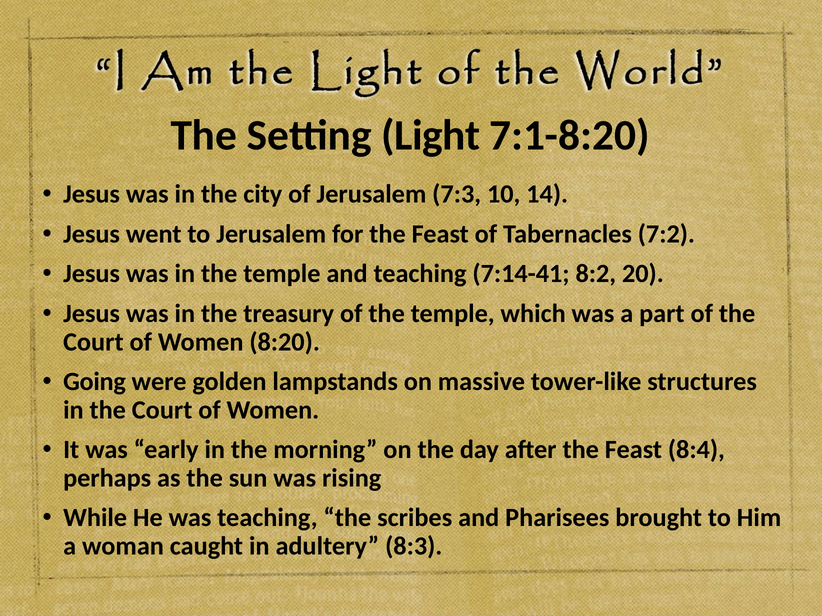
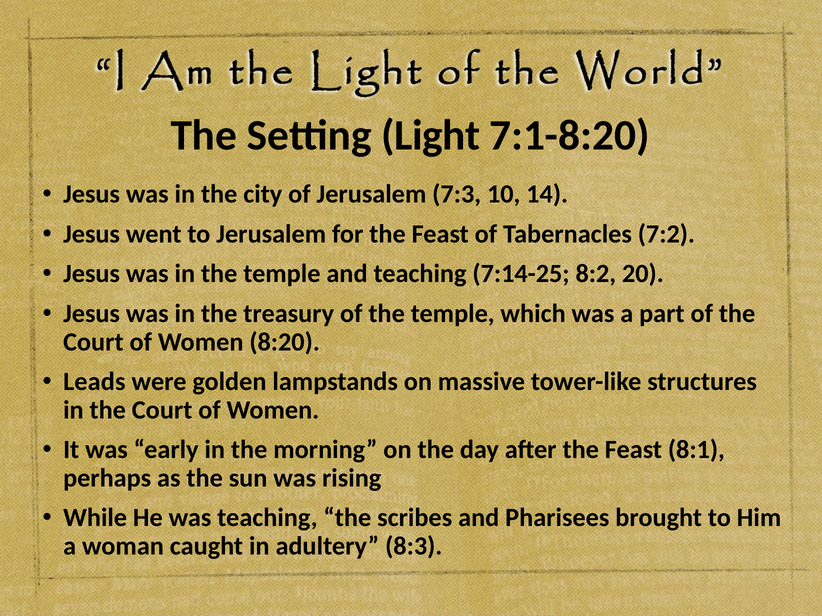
7:14-41: 7:14-41 -> 7:14-25 (521, 274)
Going: Going -> Leads (94, 382)
8:4: 8:4 -> 8:1 (696, 450)
